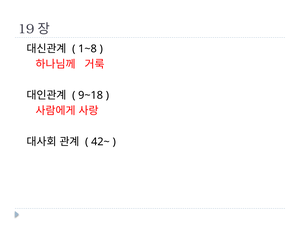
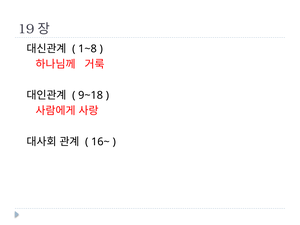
42~: 42~ -> 16~ (100, 142)
